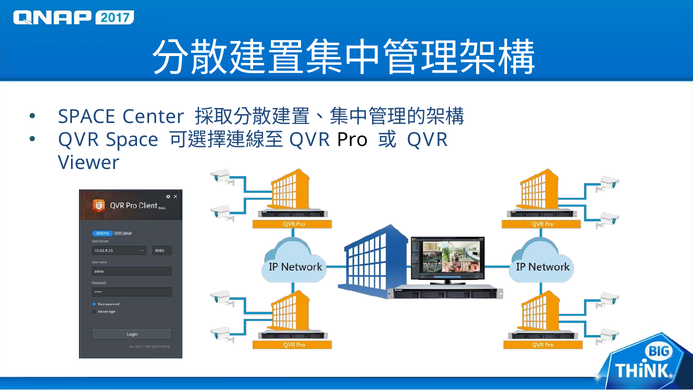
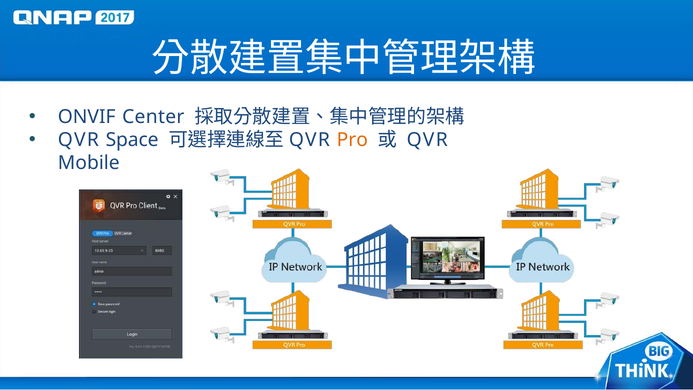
SPACE: SPACE -> ONVIF (87, 117)
Pro colour: black -> orange (352, 140)
Viewer: Viewer -> Mobile (89, 163)
